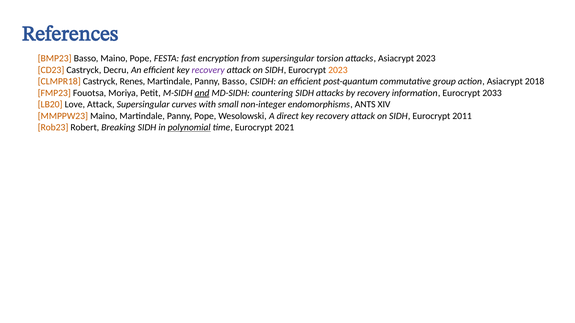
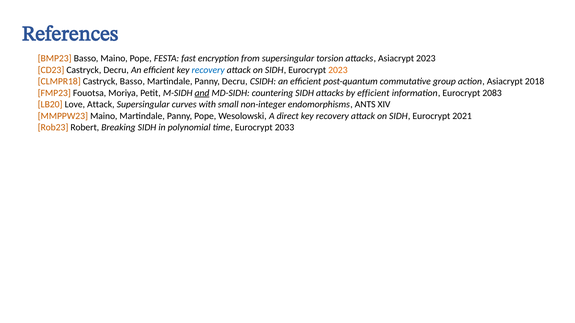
recovery colour: purple -> blue (208, 70)
Castryck Renes: Renes -> Basso (132, 82)
Panny Basso: Basso -> Decru (235, 82)
by recovery: recovery -> efficient (373, 93)
2033: 2033 -> 2083 (492, 93)
2011: 2011 -> 2021 (462, 116)
polynomial underline: present -> none (189, 128)
2021: 2021 -> 2033 (284, 128)
